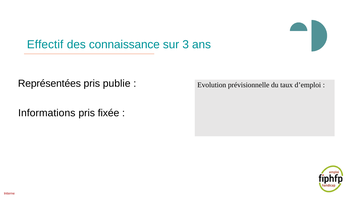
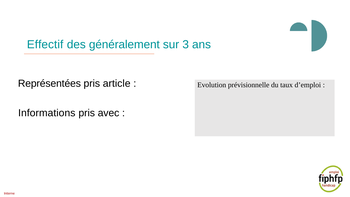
connaissance: connaissance -> généralement (124, 45)
publie: publie -> article (117, 84)
fixée: fixée -> avec (109, 113)
